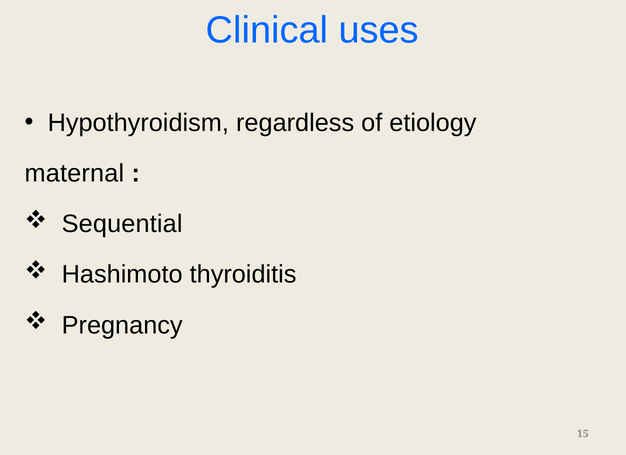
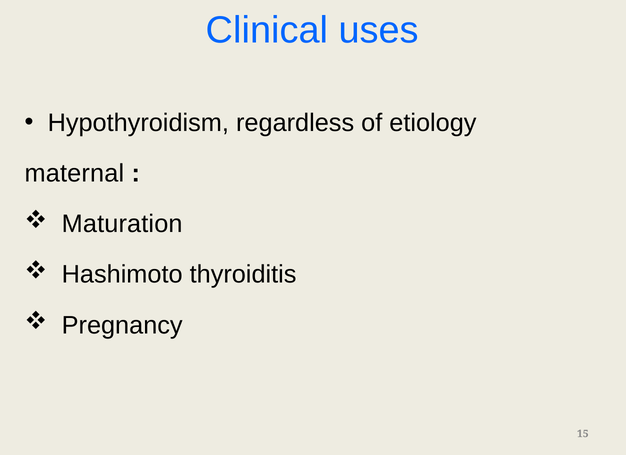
Sequential: Sequential -> Maturation (122, 224)
